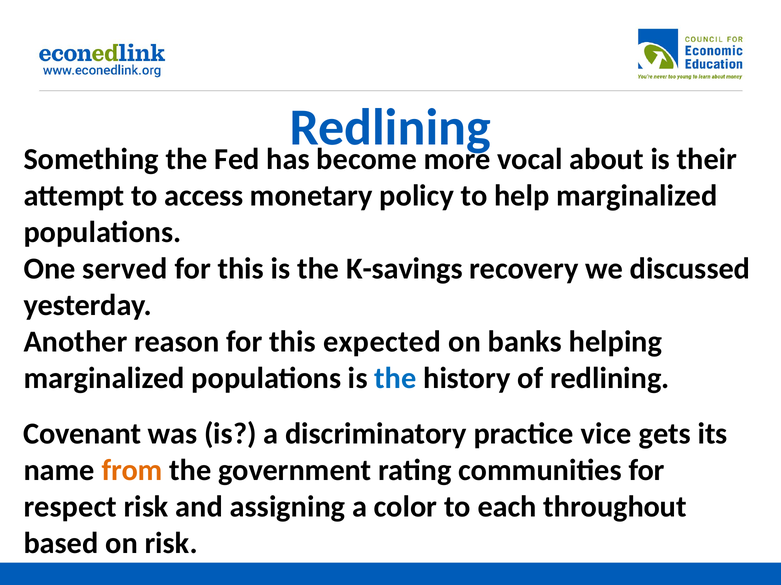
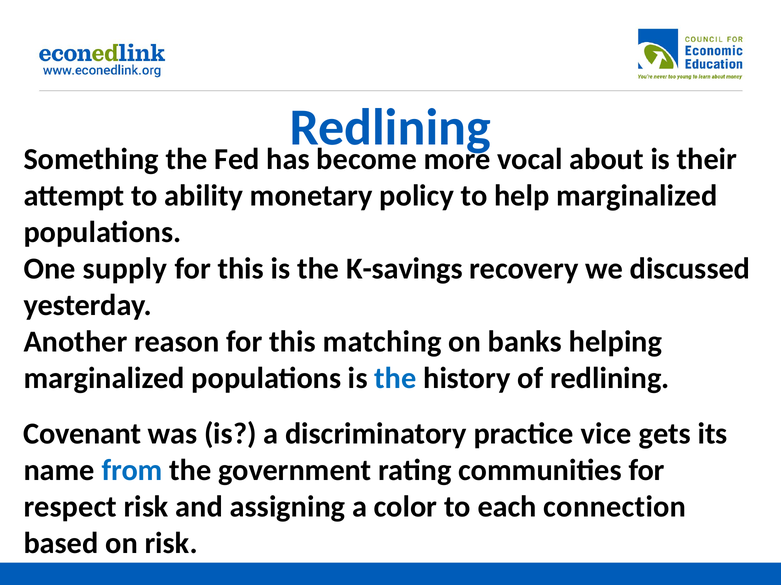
access: access -> ability (204, 196)
served: served -> supply (125, 269)
expected: expected -> matching (382, 342)
from colour: orange -> blue (132, 471)
throughout: throughout -> connection (615, 507)
